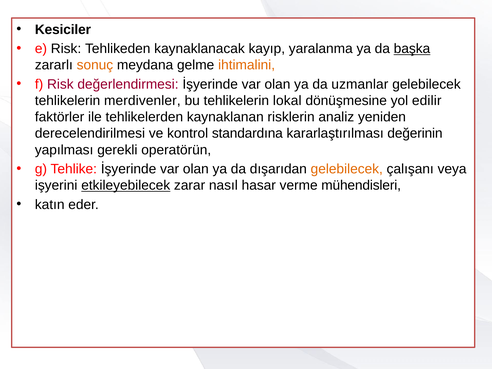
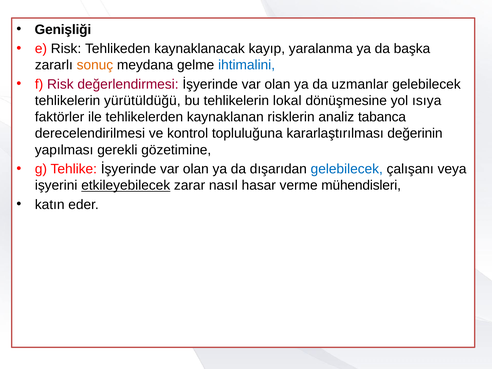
Kesiciler: Kesiciler -> Genişliği (63, 30)
başka underline: present -> none (412, 49)
ihtimalini colour: orange -> blue (247, 65)
merdivenler: merdivenler -> yürütüldüğü (142, 101)
edilir: edilir -> ısıya (427, 101)
yeniden: yeniden -> tabanca (382, 117)
standardına: standardına -> topluluğuna (247, 133)
operatörün: operatörün -> gözetimine (176, 150)
gelebilecek colour: orange -> blue (347, 169)
